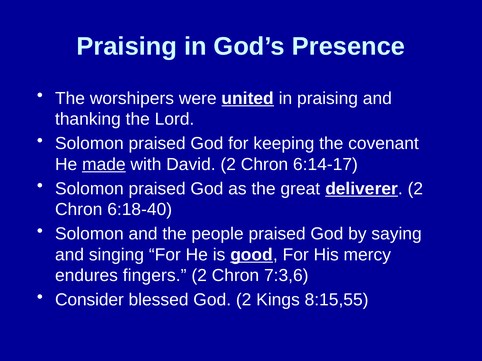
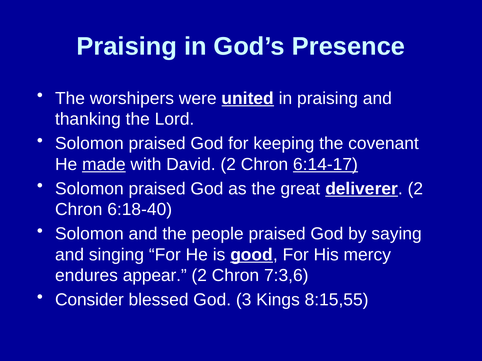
6:14-17 underline: none -> present (325, 165)
fingers: fingers -> appear (155, 276)
God 2: 2 -> 3 (244, 300)
